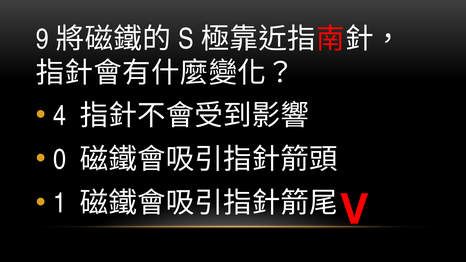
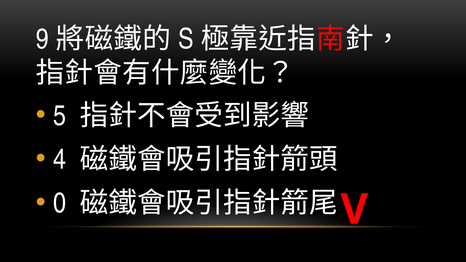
4: 4 -> 5 (60, 116)
0: 0 -> 4 (60, 160)
1: 1 -> 0 (60, 203)
